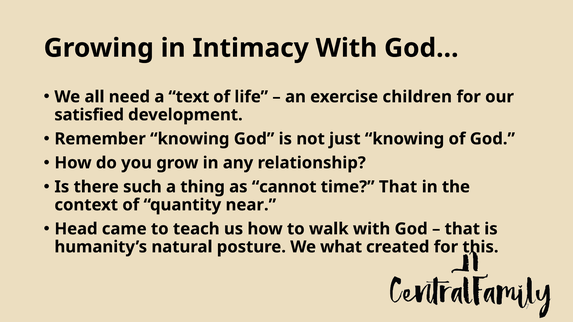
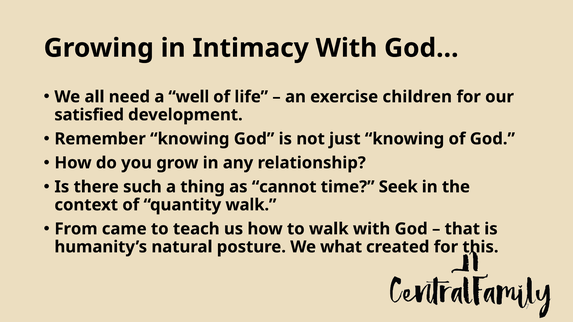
text: text -> well (189, 97)
time That: That -> Seek (398, 187)
quantity near: near -> walk (251, 205)
Head: Head -> From (76, 229)
